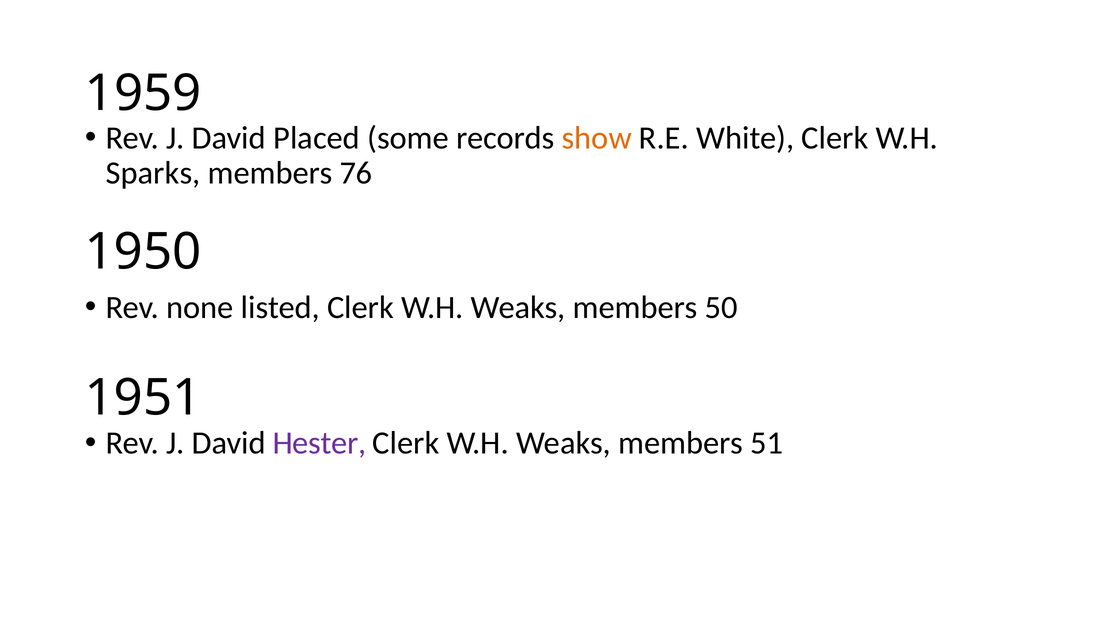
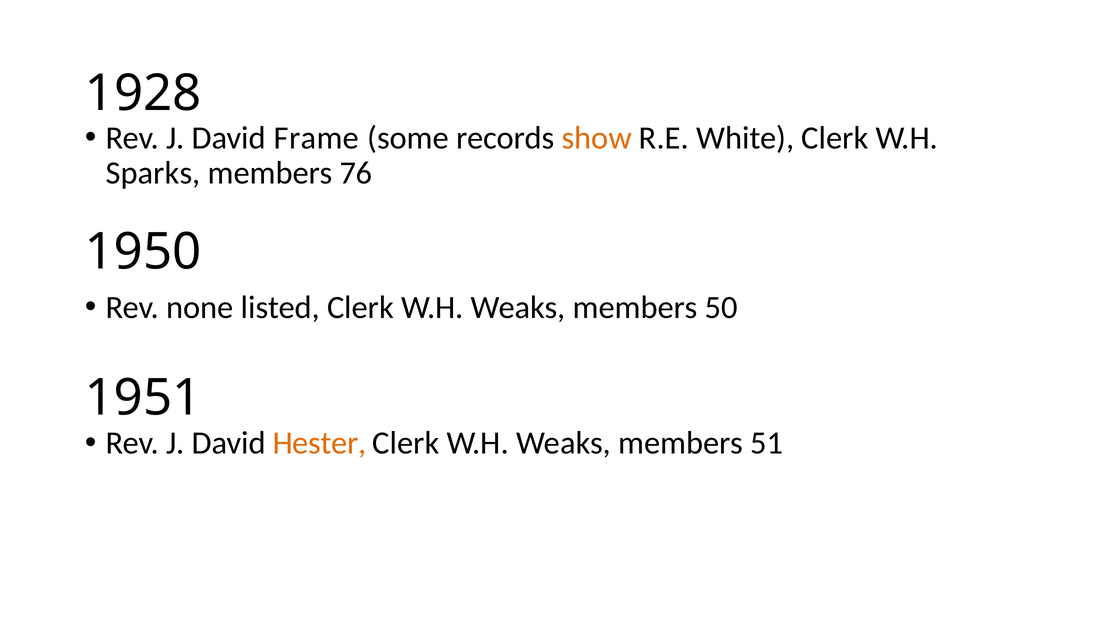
1959: 1959 -> 1928 (143, 94)
Placed: Placed -> Frame (316, 138)
Hester colour: purple -> orange (319, 444)
